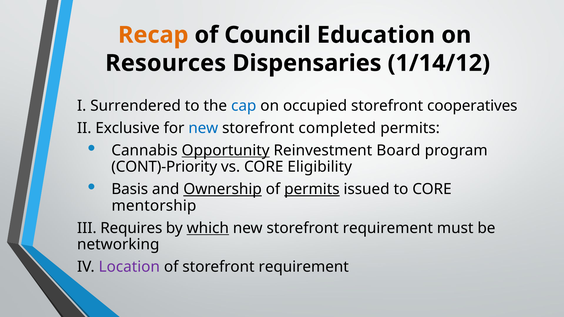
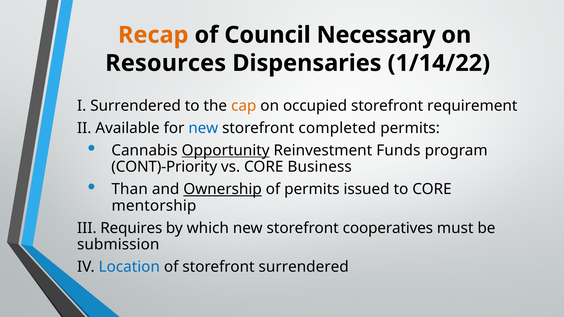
Education: Education -> Necessary (376, 35)
1/14/12: 1/14/12 -> 1/14/22 (439, 63)
cap colour: blue -> orange (244, 106)
cooperatives: cooperatives -> requirement (472, 106)
Exclusive: Exclusive -> Available (128, 128)
Board: Board -> Funds (398, 151)
Eligibility: Eligibility -> Business (320, 167)
Basis: Basis -> Than (130, 189)
permits underline: present -> none (312, 189)
which underline: present -> none (208, 228)
new storefront requirement: requirement -> cooperatives (388, 228)
networking: networking -> submission (118, 245)
Location colour: purple -> blue (129, 267)
of storefront requirement: requirement -> surrendered (304, 267)
